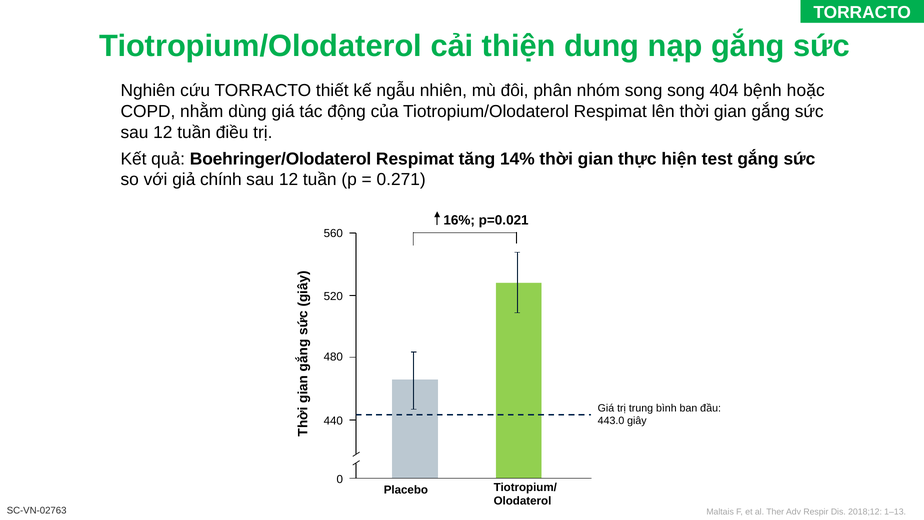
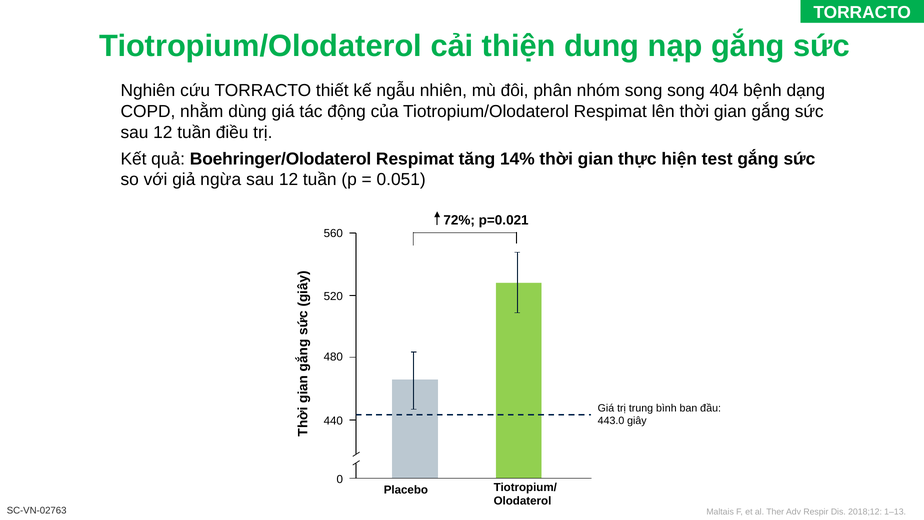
hoặc: hoặc -> dạng (806, 91)
chính: chính -> ngừa (221, 180)
0.271: 0.271 -> 0.051 (401, 180)
16%: 16% -> 72% (459, 220)
